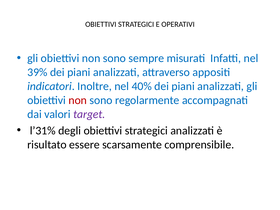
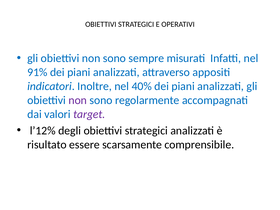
39%: 39% -> 91% (37, 72)
non colour: red -> purple (78, 100)
l’31%: l’31% -> l’12% (43, 131)
